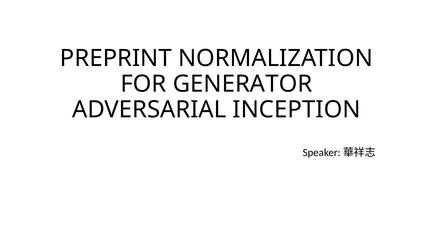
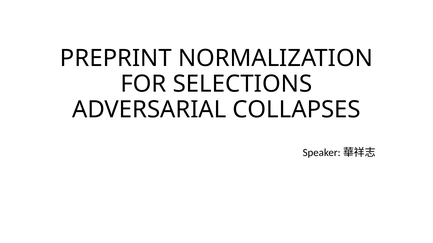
GENERATOR: GENERATOR -> SELECTIONS (242, 84)
INCEPTION: INCEPTION -> COLLAPSES (297, 110)
